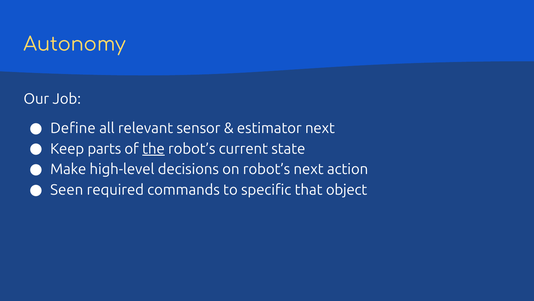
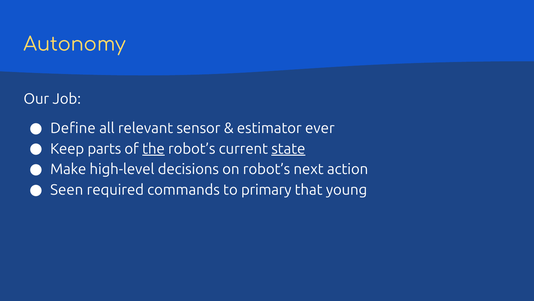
estimator next: next -> ever (320, 128)
state underline: none -> present (288, 149)
specific: specific -> primary (266, 190)
object: object -> young (347, 190)
